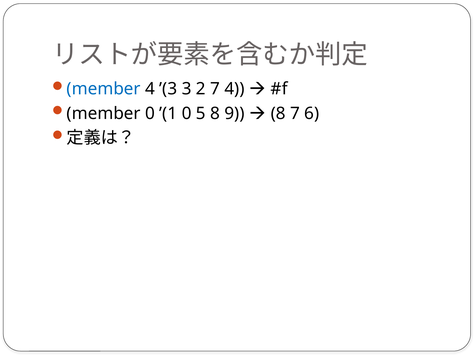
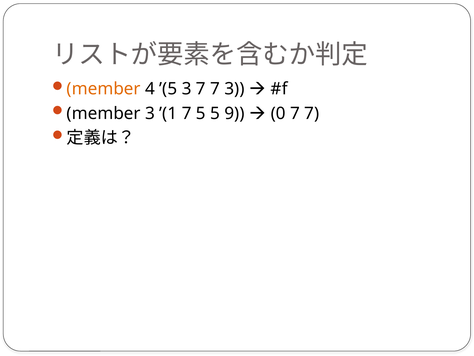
member colour: blue -> orange (104, 89)
’(3: ’(3 -> ’(5 (168, 89)
3 2: 2 -> 7 (201, 89)
7 4: 4 -> 3 (234, 89)
member 0: 0 -> 3 (150, 113)
’(1 0: 0 -> 7 (187, 113)
5 8: 8 -> 5 (215, 113)
8: 8 -> 0 (278, 113)
6: 6 -> 7 (312, 113)
